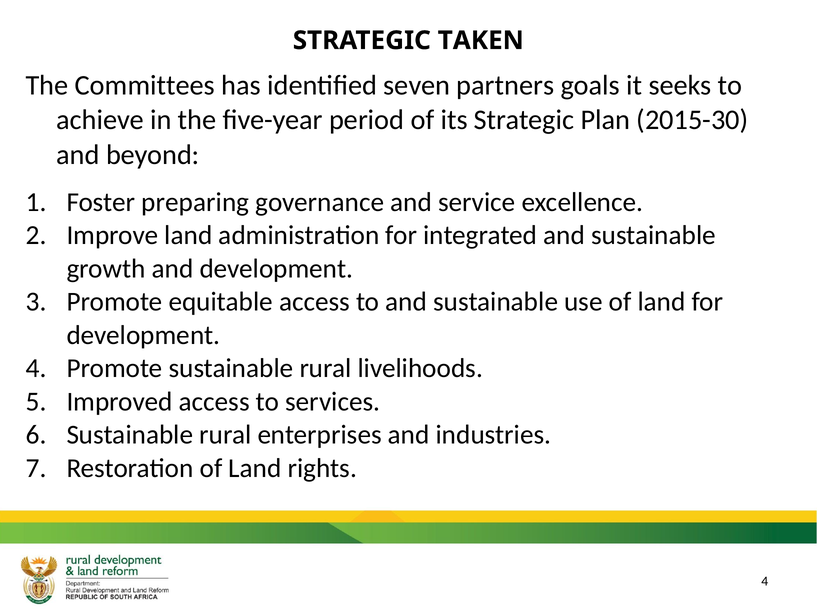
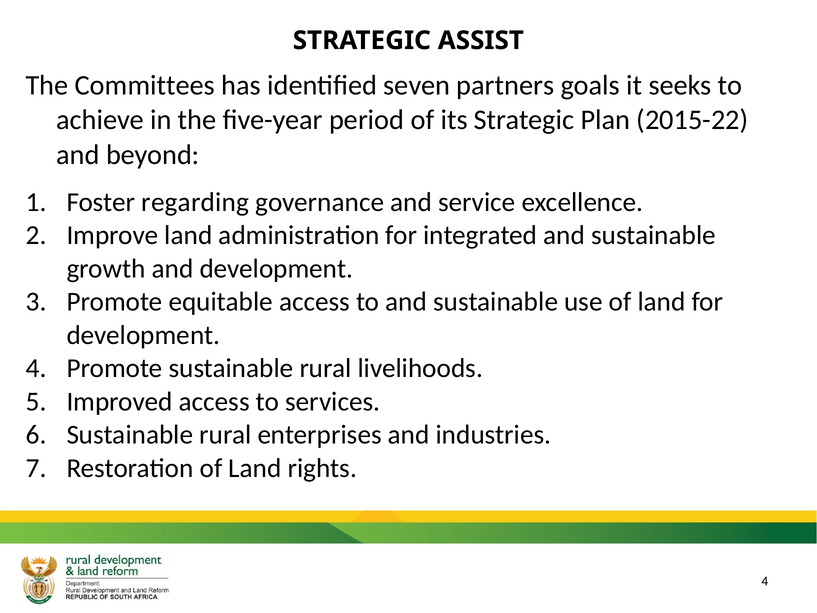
TAKEN: TAKEN -> ASSIST (481, 40)
2015-30: 2015-30 -> 2015-22 (692, 120)
preparing: preparing -> regarding (195, 202)
